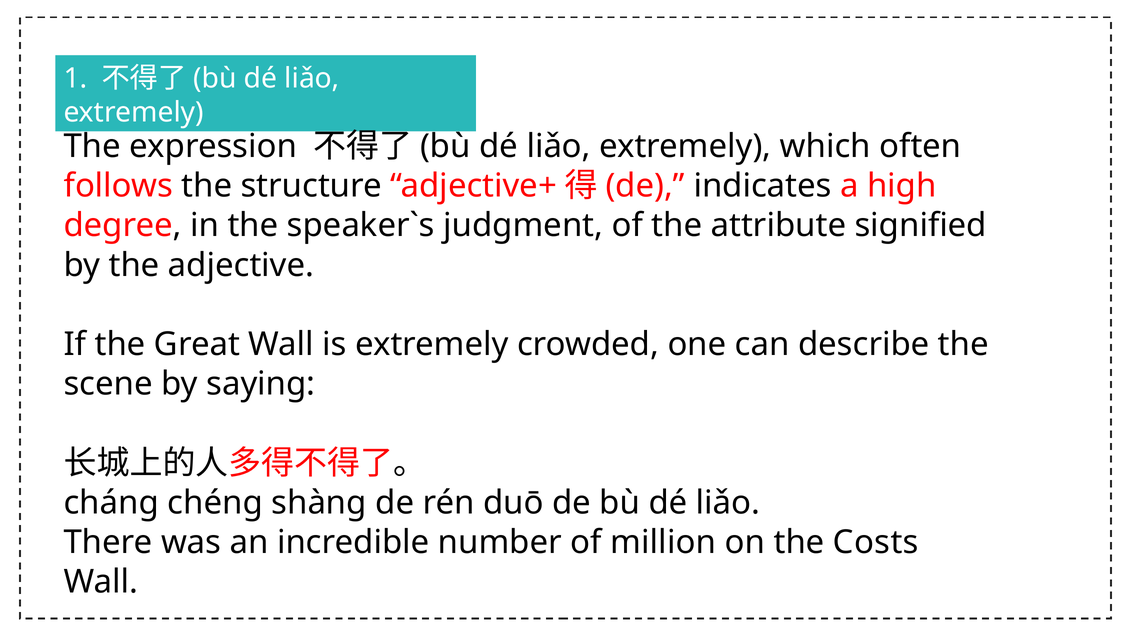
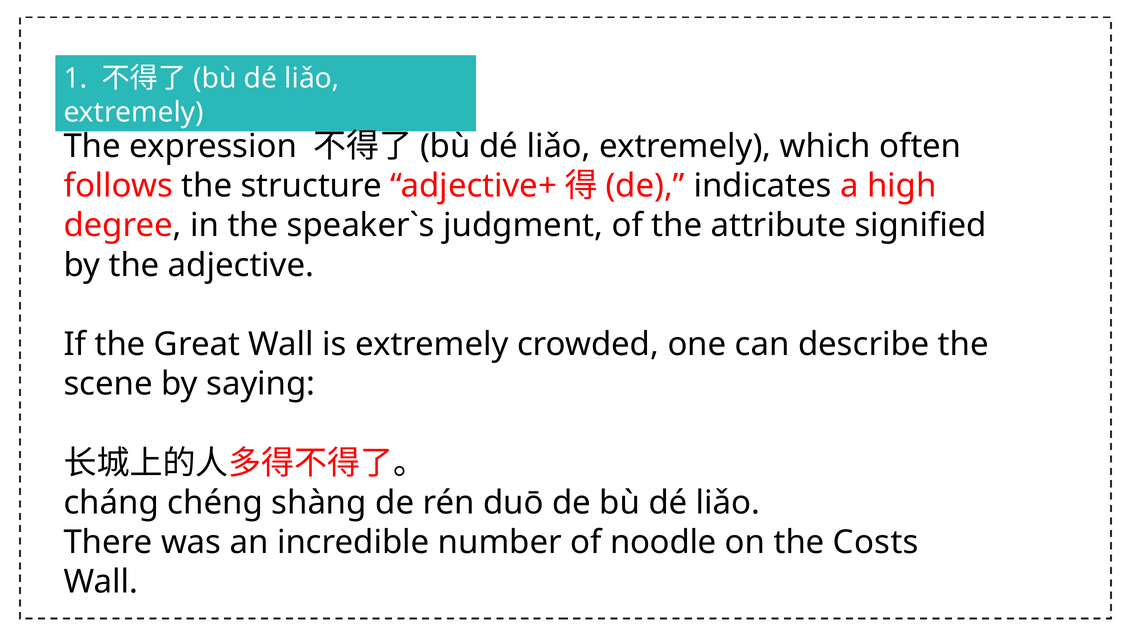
million: million -> noodle (663, 542)
